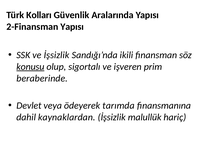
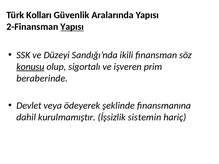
Yapısı underline: none -> present (72, 27)
ve İşsizlik: İşsizlik -> Düzeyi (57, 55)
tarımda: tarımda -> şeklinde (119, 106)
kaynaklardan: kaynaklardan -> kurulmamıştır (67, 117)
malullük: malullük -> sistemin (145, 117)
